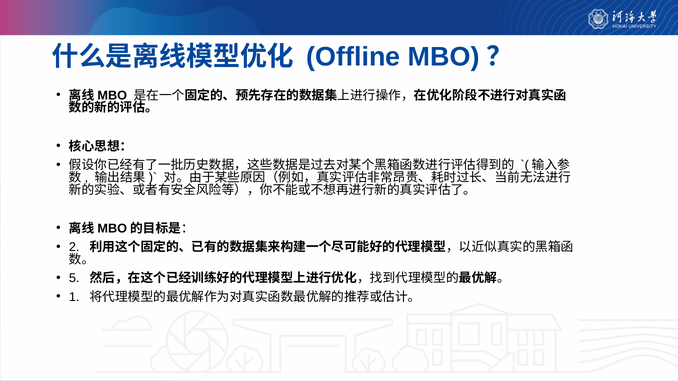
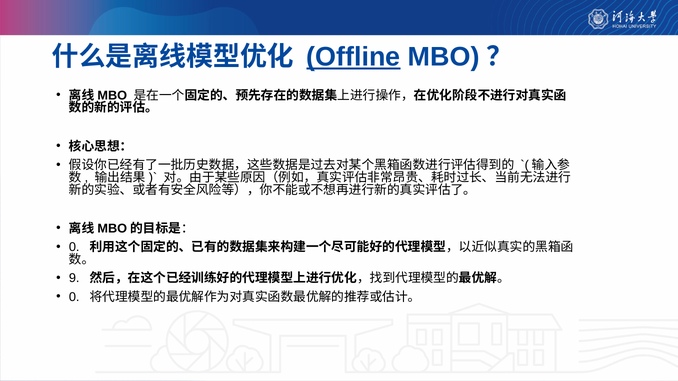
Offline underline: none -> present (353, 57)
2: 2 -> 0 (74, 247)
5: 5 -> 9 (74, 278)
1: 1 -> 0 (74, 297)
